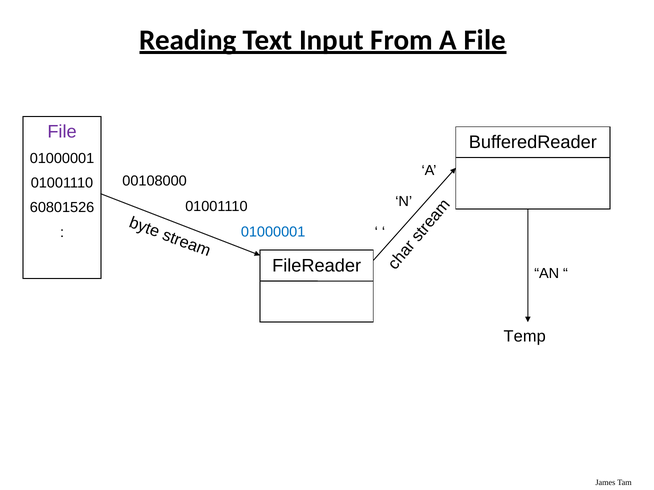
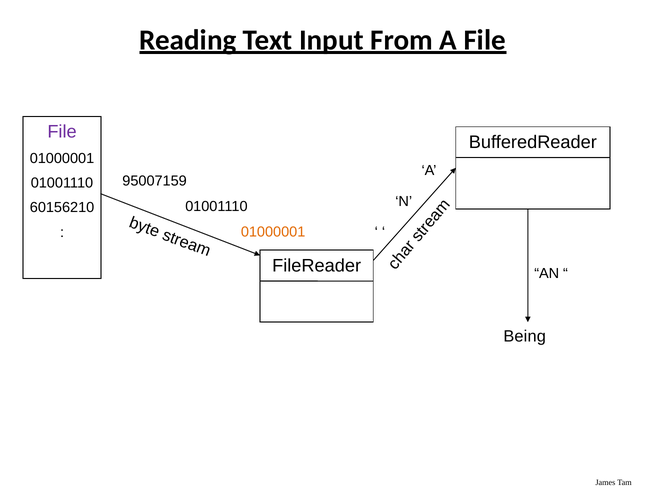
00108000: 00108000 -> 95007159 (155, 181)
60801526: 60801526 -> 60156210 (62, 208)
01000001 colour: blue -> orange (273, 232)
Temp: Temp -> Being (525, 337)
